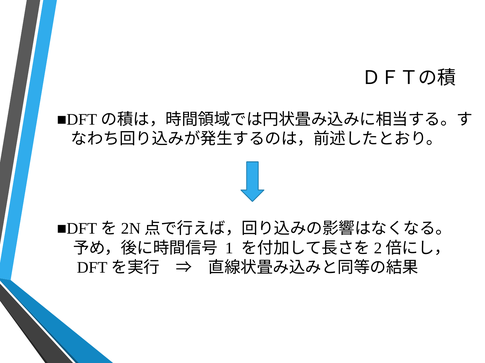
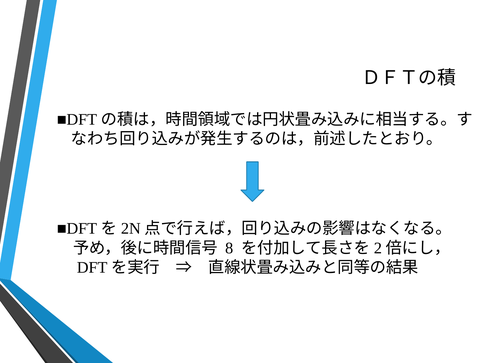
1: 1 -> 8 (229, 249)
